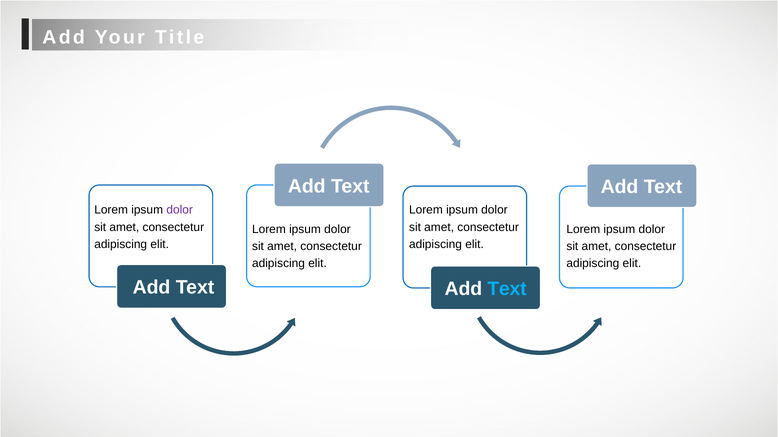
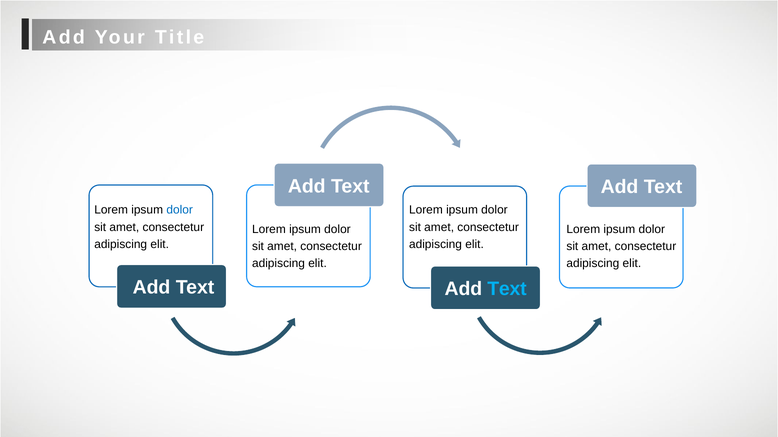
dolor colour: purple -> blue (180, 210)
